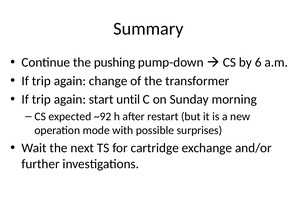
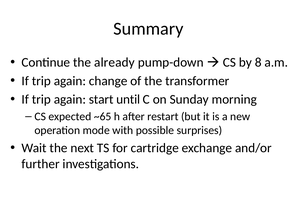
pushing: pushing -> already (114, 62)
6: 6 -> 8 (258, 62)
~92: ~92 -> ~65 (103, 116)
